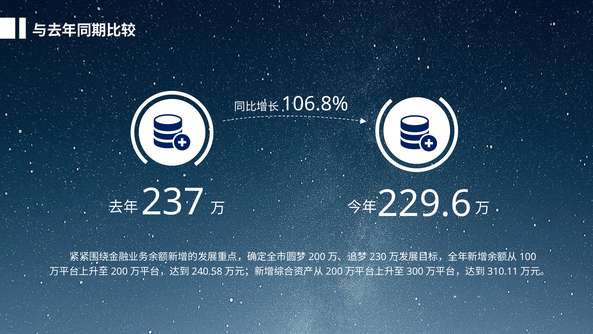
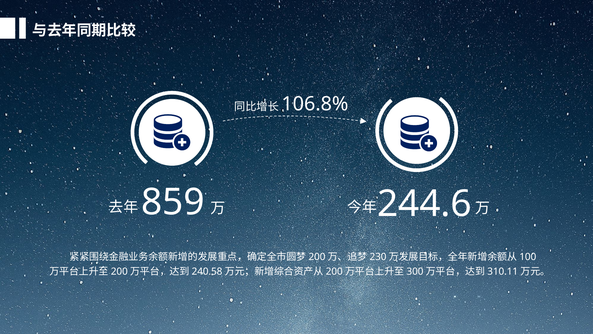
237: 237 -> 859 (173, 202)
229.6: 229.6 -> 244.6 (424, 204)
